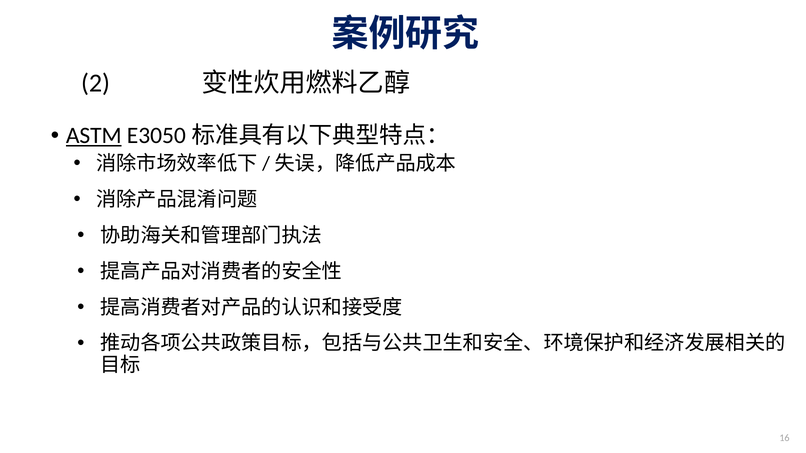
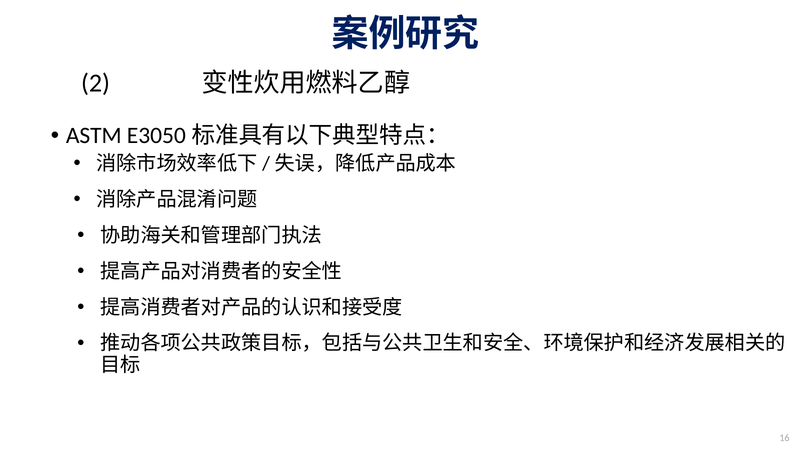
ASTM underline: present -> none (94, 136)
